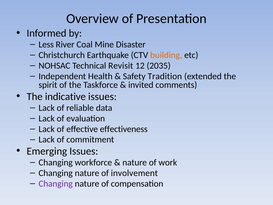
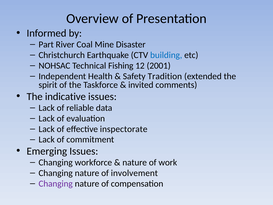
Less: Less -> Part (46, 44)
building colour: orange -> blue (166, 55)
Revisit: Revisit -> Fishing (121, 66)
2035: 2035 -> 2001 (159, 66)
effectiveness: effectiveness -> inspectorate (124, 129)
